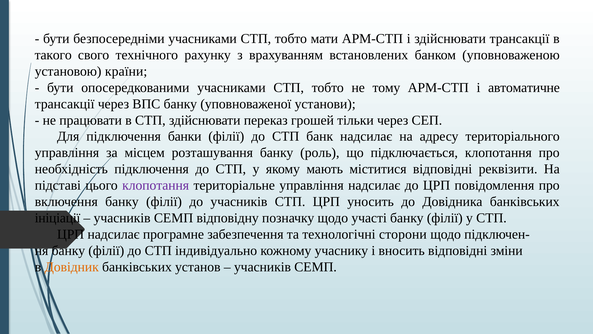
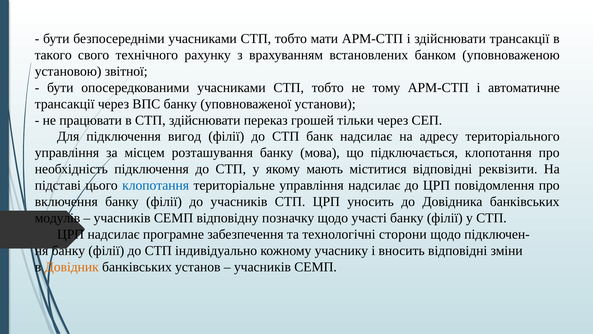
країни: країни -> звітної (126, 71)
банки: банки -> вигод (185, 136)
роль: роль -> мова (320, 153)
клопотання colour: purple -> blue (156, 185)
ініціації: ініціації -> модулів (58, 218)
